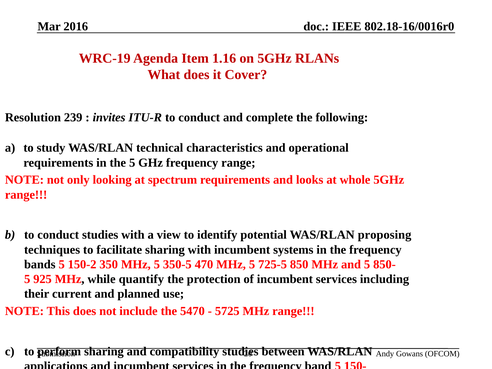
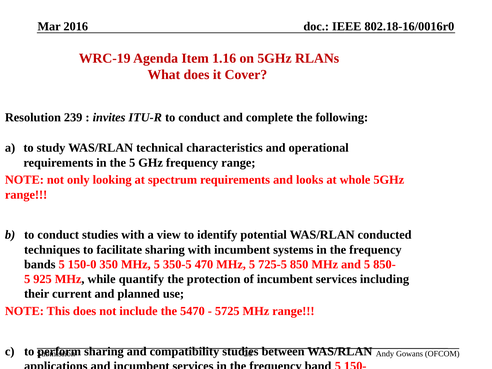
proposing: proposing -> conducted (385, 235)
150-2: 150-2 -> 150-0 (82, 264)
